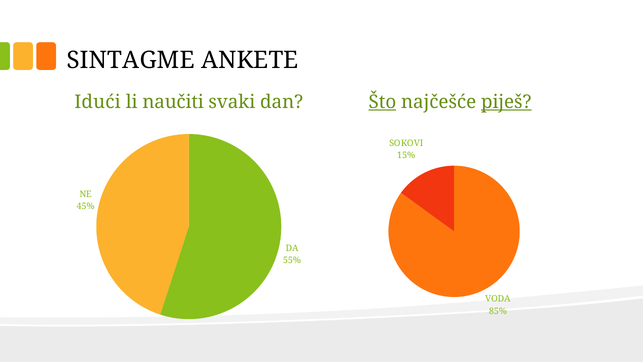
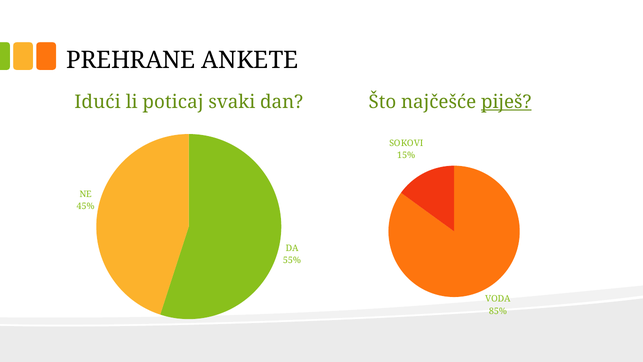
SINTAGME: SINTAGME -> PREHRANE (131, 60)
naučiti: naučiti -> poticaj (173, 102)
Što underline: present -> none (382, 102)
